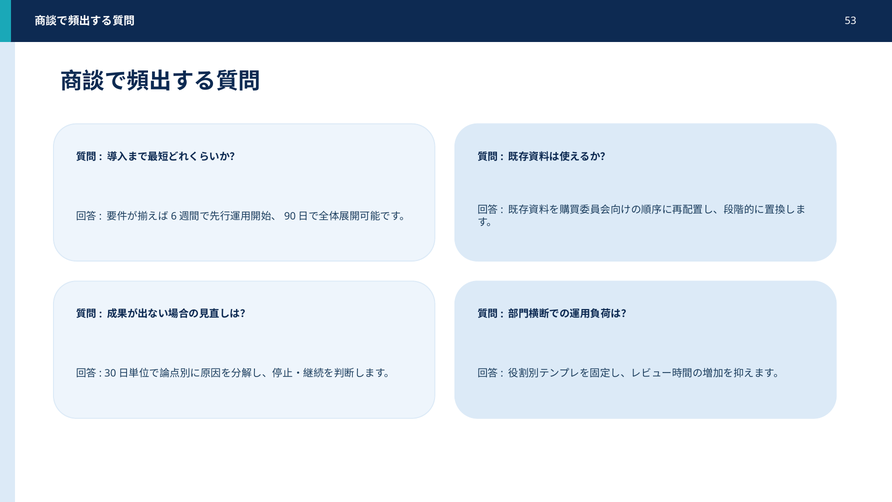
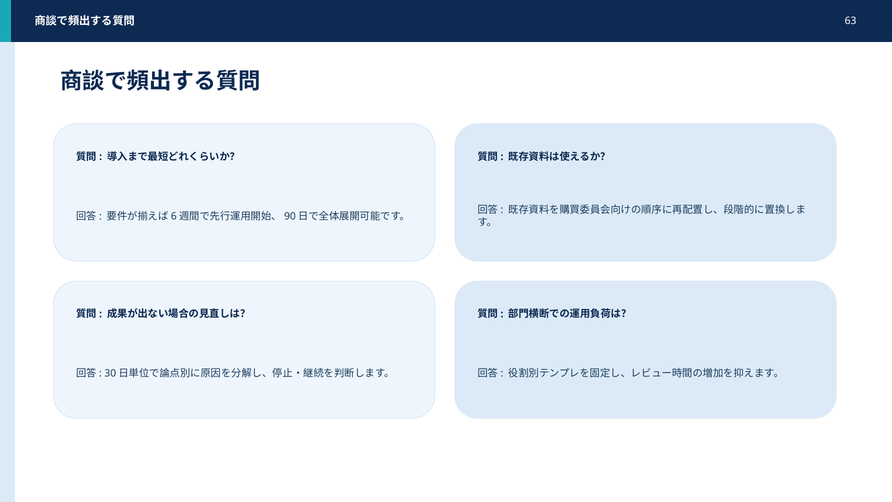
53: 53 -> 63 (851, 21)
